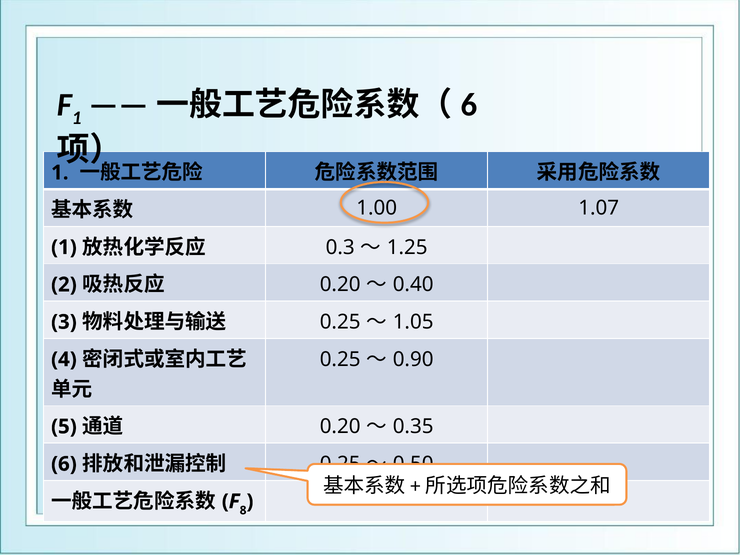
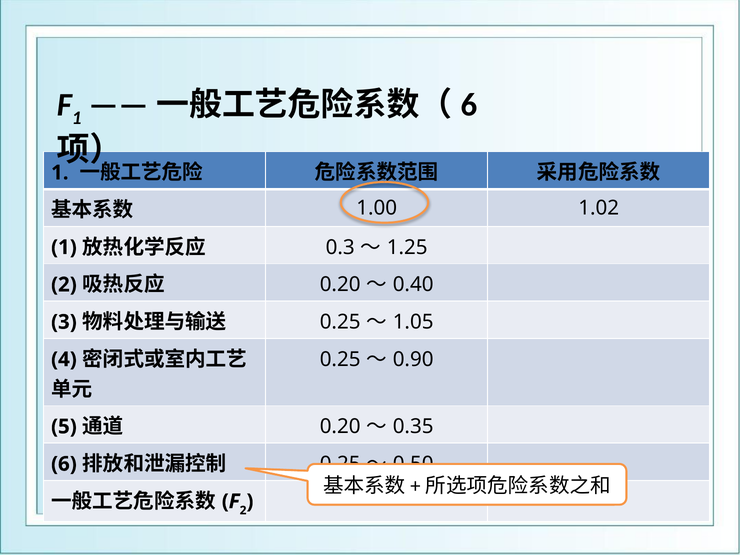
1.07: 1.07 -> 1.02 (599, 208)
8: 8 -> 2 (243, 510)
